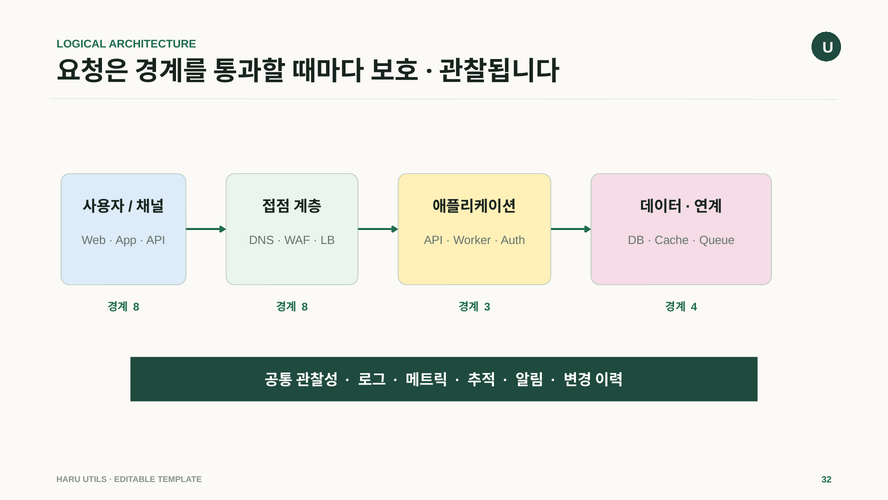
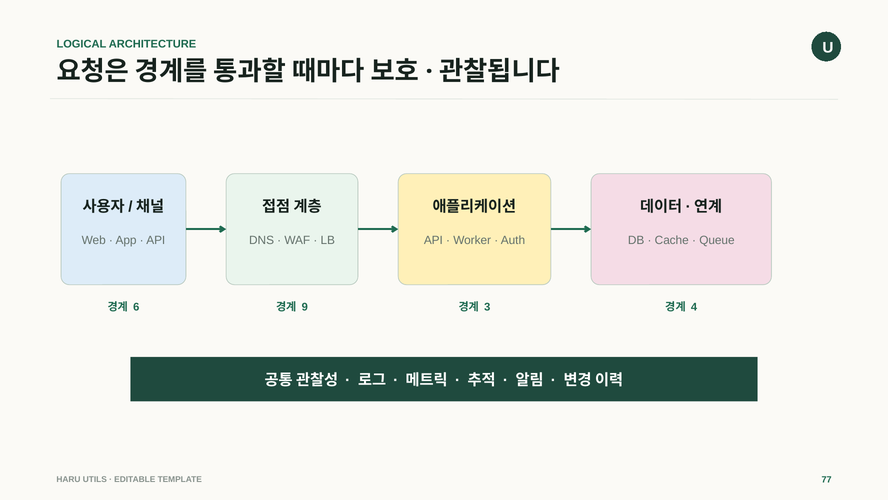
8: 8 -> 6 (136, 307)
8: 8 -> 9 (305, 307)
32: 32 -> 77 (827, 479)
